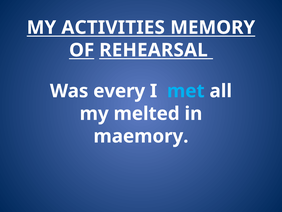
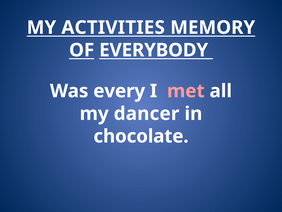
REHEARSAL: REHEARSAL -> EVERYBODY (154, 50)
met colour: light blue -> pink (186, 91)
melted: melted -> dancer (146, 113)
maemory: maemory -> chocolate (141, 136)
